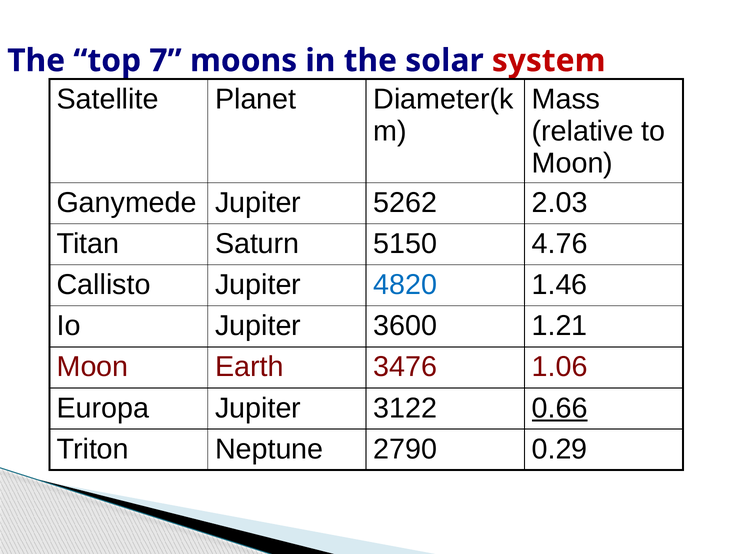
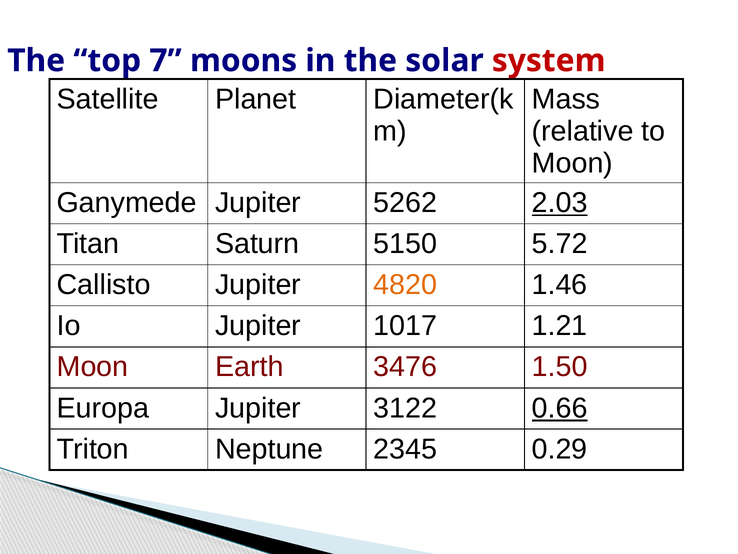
2.03 underline: none -> present (560, 203)
4.76: 4.76 -> 5.72 (560, 244)
4820 colour: blue -> orange (405, 285)
3600: 3600 -> 1017 (405, 326)
1.06: 1.06 -> 1.50 (560, 367)
2790: 2790 -> 2345 (405, 449)
